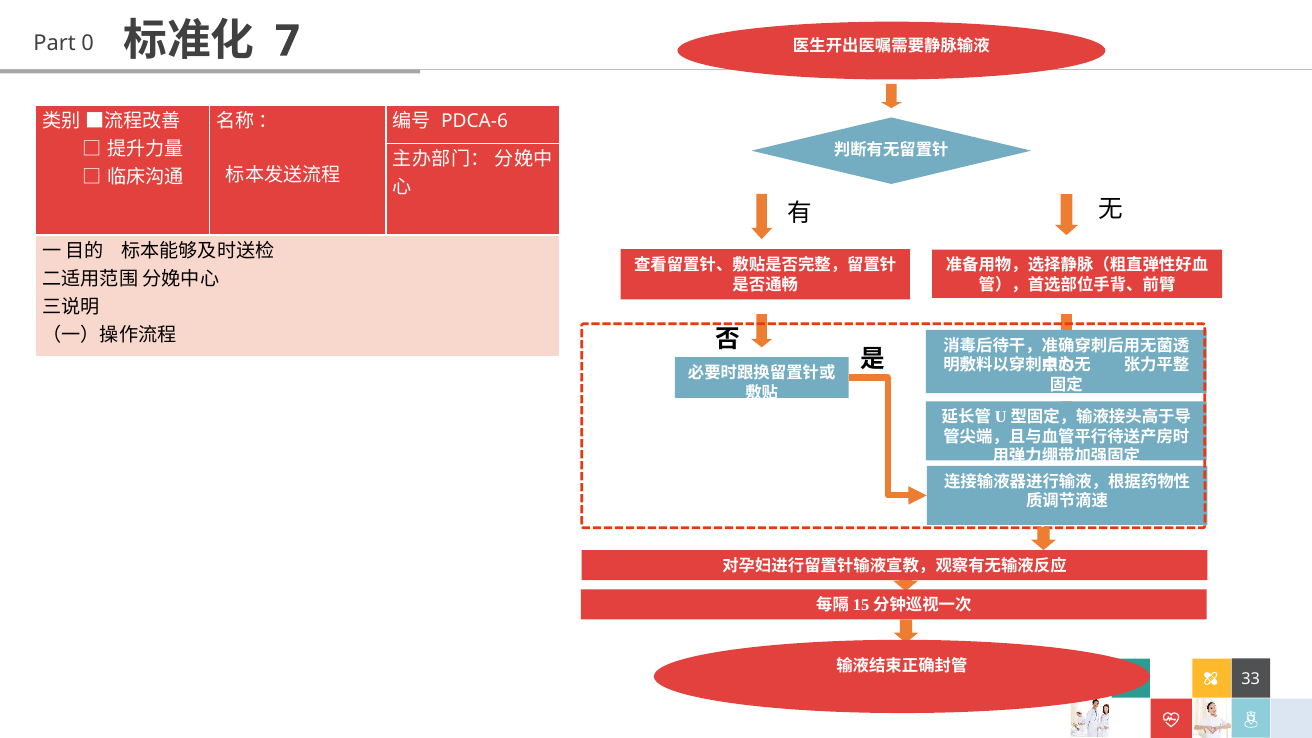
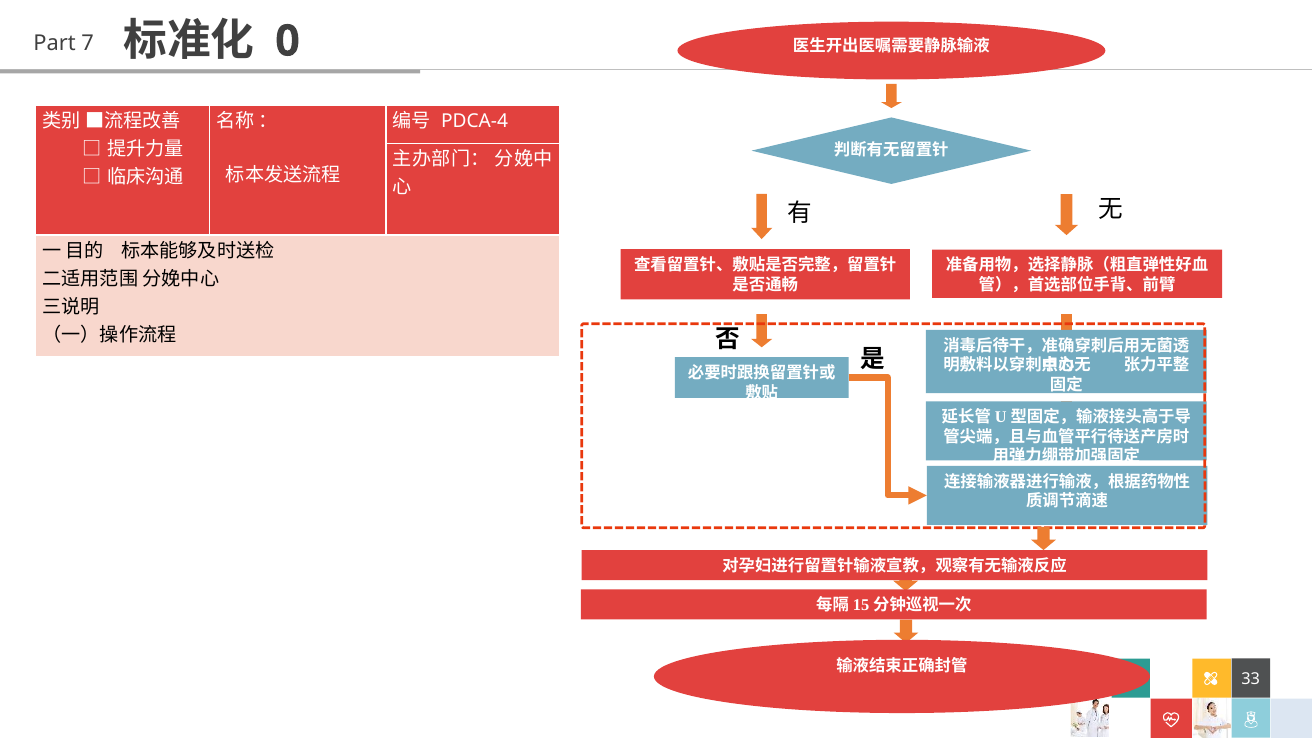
7: 7 -> 0 (288, 41)
0: 0 -> 7 (88, 43)
PDCA-6: PDCA-6 -> PDCA-4 (475, 121)
